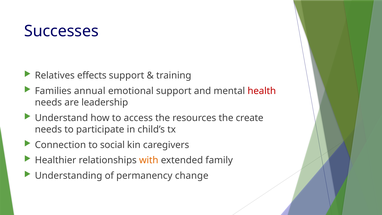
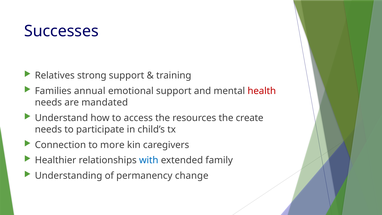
effects: effects -> strong (92, 76)
leadership: leadership -> mandated (105, 102)
social: social -> more (112, 145)
with colour: orange -> blue (149, 160)
